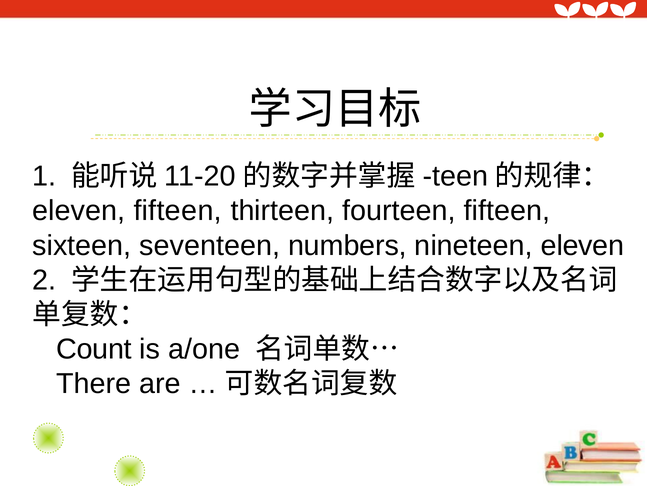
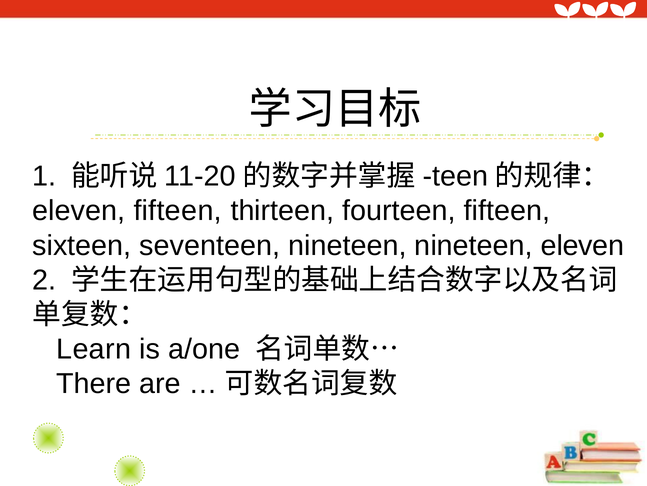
seventeen numbers: numbers -> nineteen (347, 245)
Count: Count -> Learn (94, 349)
